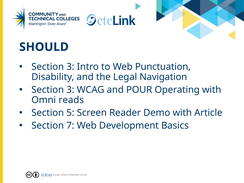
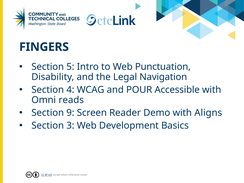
SHOULD: SHOULD -> FINGERS (44, 47)
3: 3 -> 5 (70, 67)
3: 3 -> 4 (70, 90)
Operating: Operating -> Accessible (177, 90)
5: 5 -> 9 (70, 113)
Article: Article -> Aligns (208, 113)
7: 7 -> 3 (70, 126)
